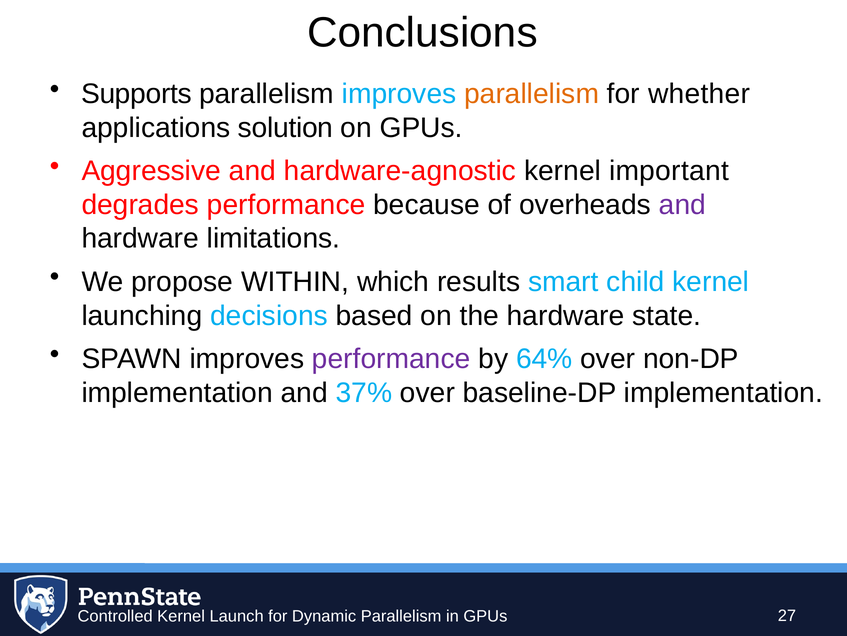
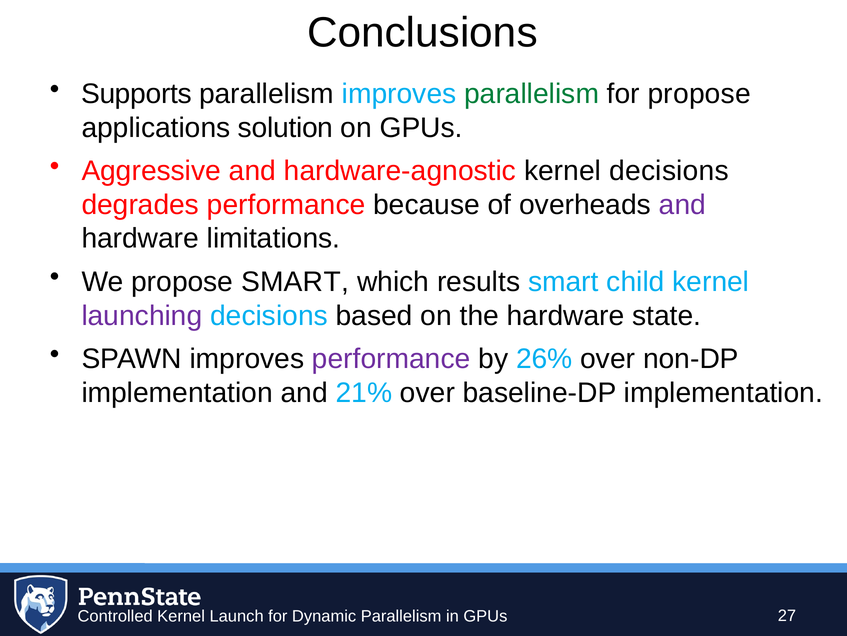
parallelism colour: orange -> green (532, 94)
for whether: whether -> propose (699, 94)
kernel important: important -> decisions (669, 171)
propose WITHIN: WITHIN -> SMART (295, 281)
launching colour: black -> purple (142, 315)
64%: 64% -> 26% (544, 358)
37%: 37% -> 21% (364, 392)
